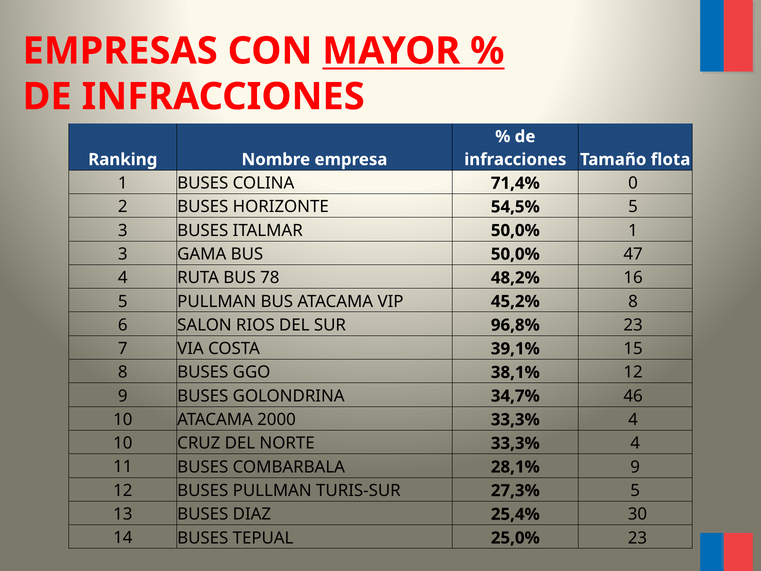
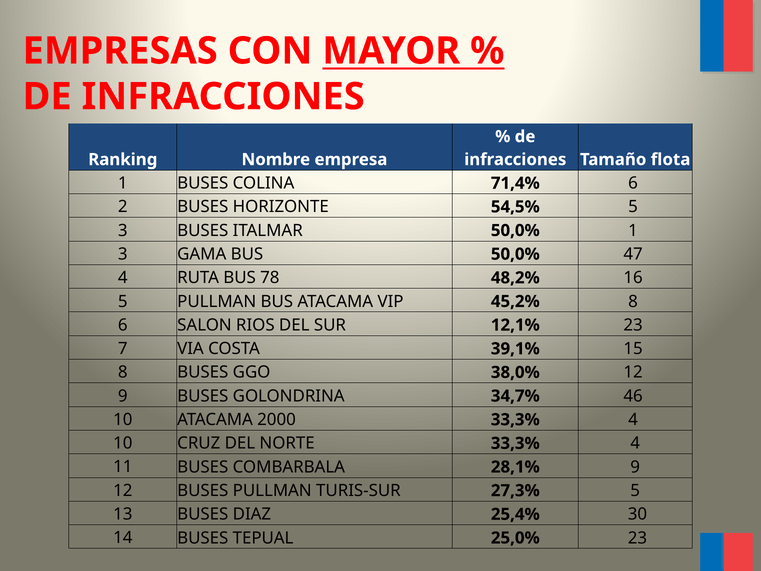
71,4% 0: 0 -> 6 (633, 183)
96,8%: 96,8% -> 12,1% (515, 325)
38,1%: 38,1% -> 38,0% (515, 372)
